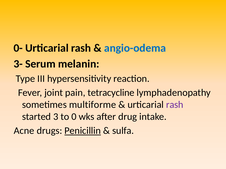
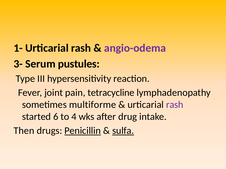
0-: 0- -> 1- (18, 48)
angio-odema colour: blue -> purple (135, 48)
melanin: melanin -> pustules (79, 64)
3: 3 -> 6 (56, 117)
0: 0 -> 4 (74, 117)
Acne: Acne -> Then (24, 131)
sulfa underline: none -> present (123, 131)
